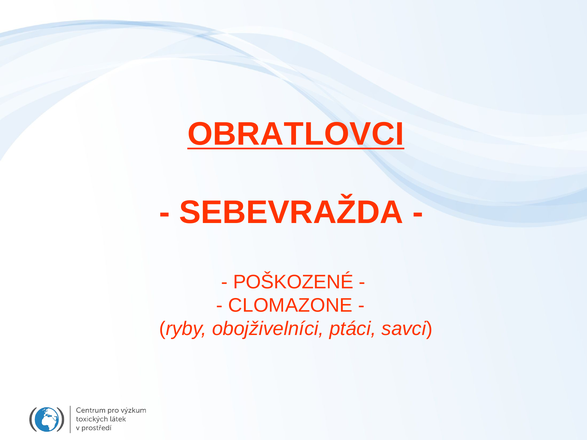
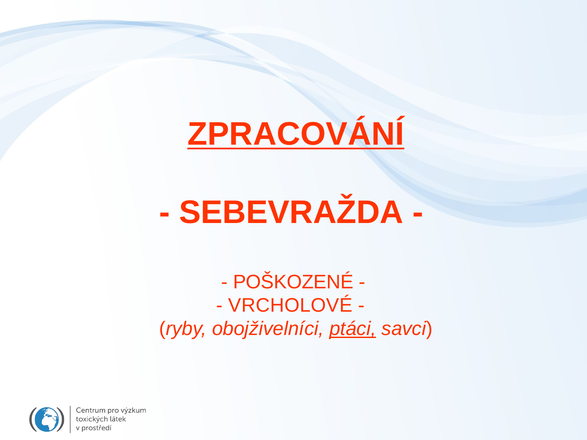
OBRATLOVCI: OBRATLOVCI -> ZPRACOVÁNÍ (296, 134)
CLOMAZONE: CLOMAZONE -> VRCHOLOVÉ (290, 306)
ptáci underline: none -> present (353, 329)
